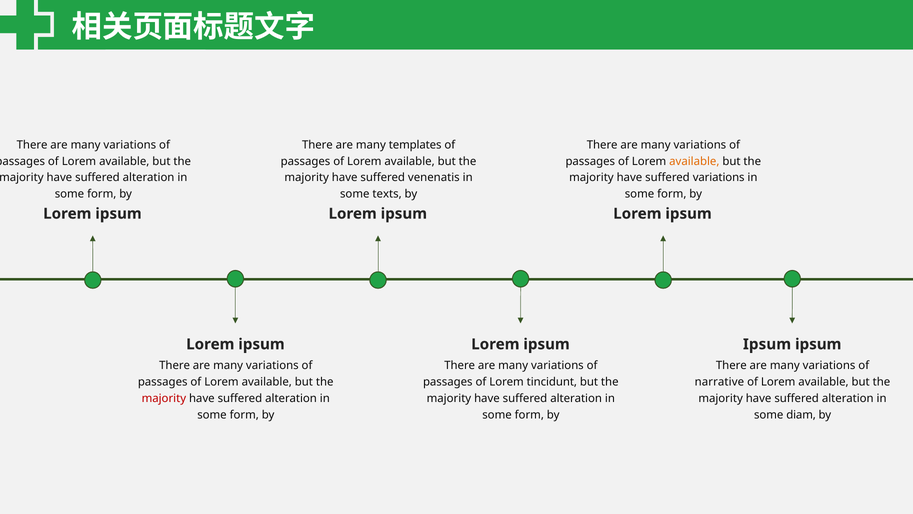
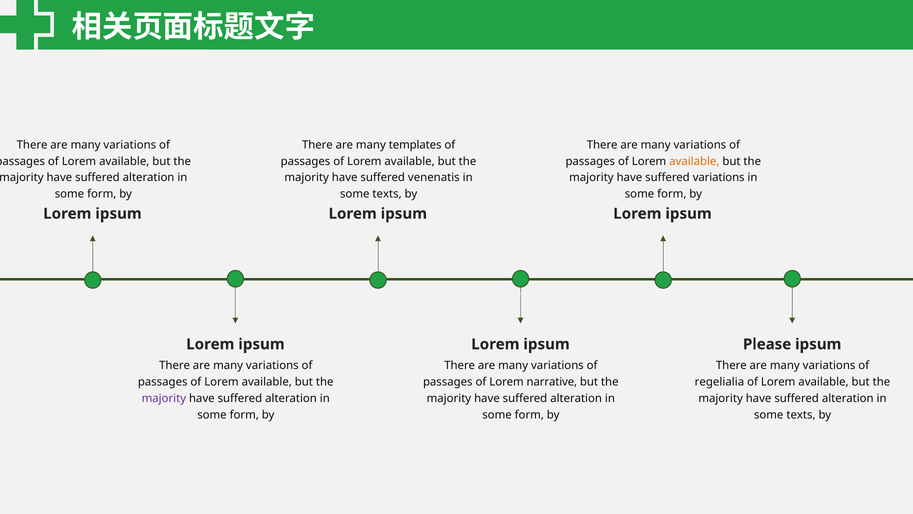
Ipsum: Ipsum -> Please (767, 344)
tincidunt: tincidunt -> narrative (552, 382)
narrative: narrative -> regelialia (719, 382)
majority colour: red -> purple (164, 398)
diam: diam -> texts (801, 414)
